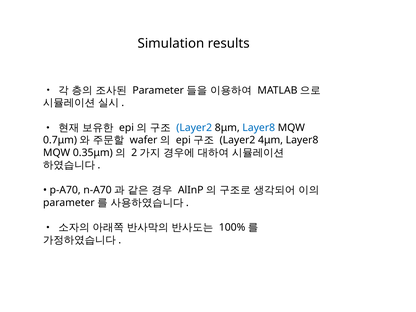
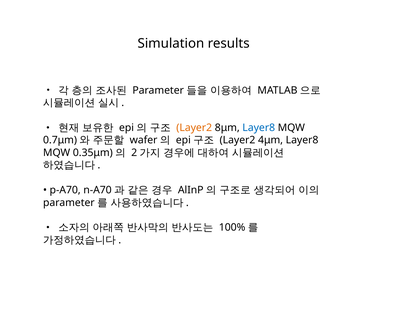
Layer2 colour: blue -> orange (194, 128)
